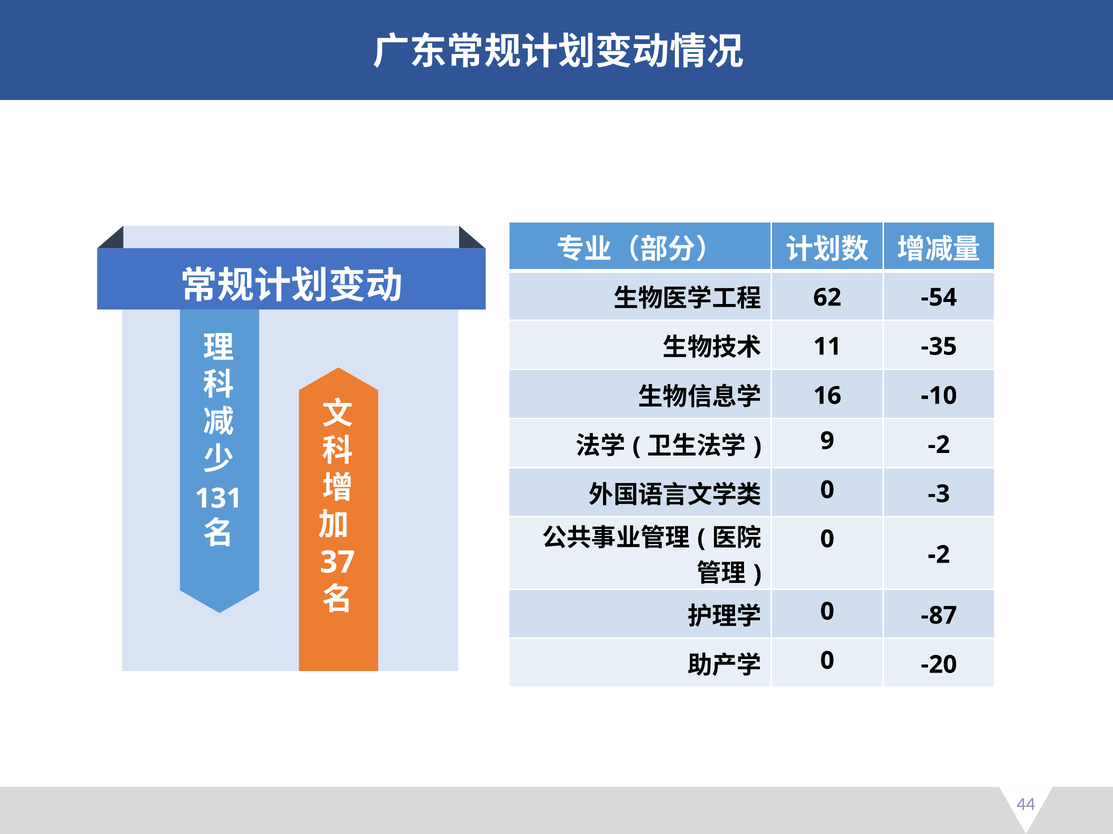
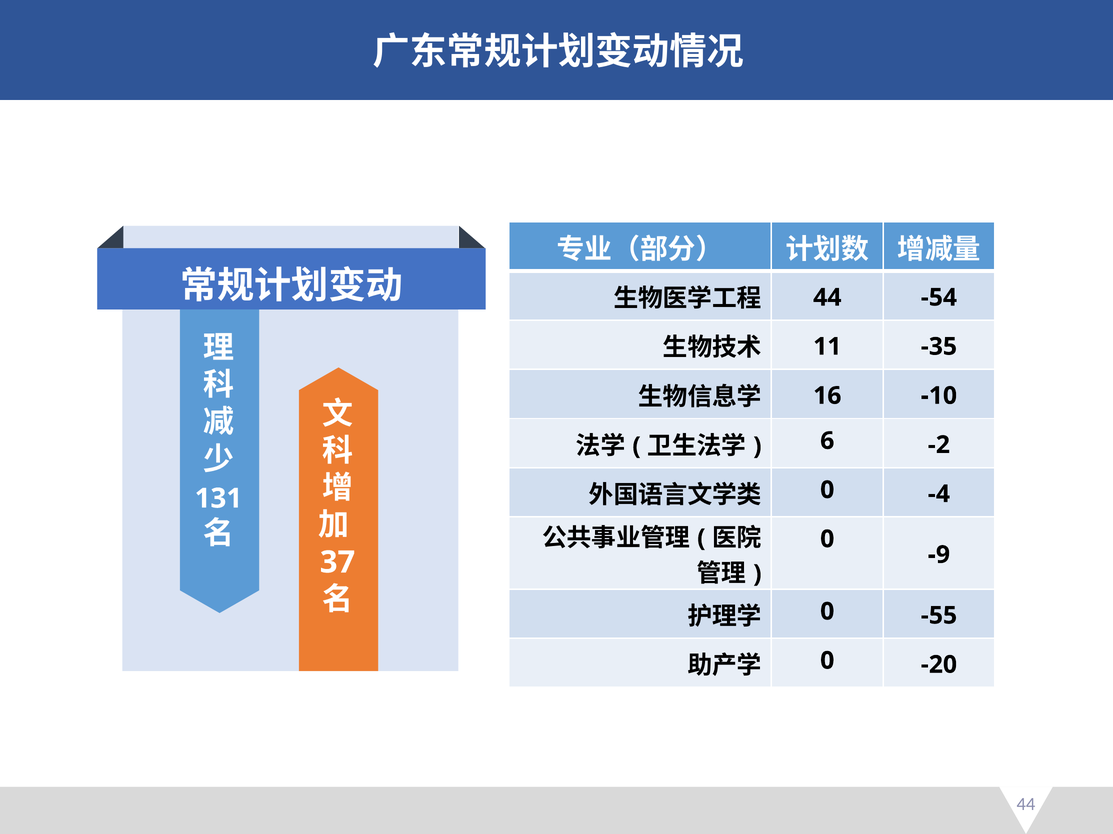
62: 62 -> 44 (827, 298)
9: 9 -> 6 (827, 441)
-3: -3 -> -4 (939, 494)
-2: -2 -> -9 (939, 555)
-87: -87 -> -55 (939, 616)
